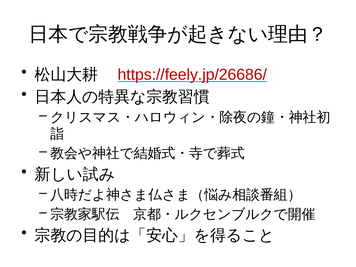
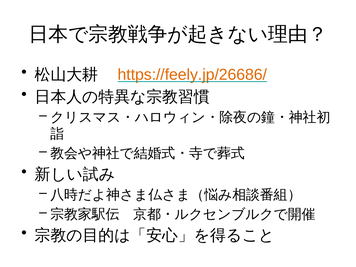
https://feely.jp/26686/ colour: red -> orange (192, 75)
